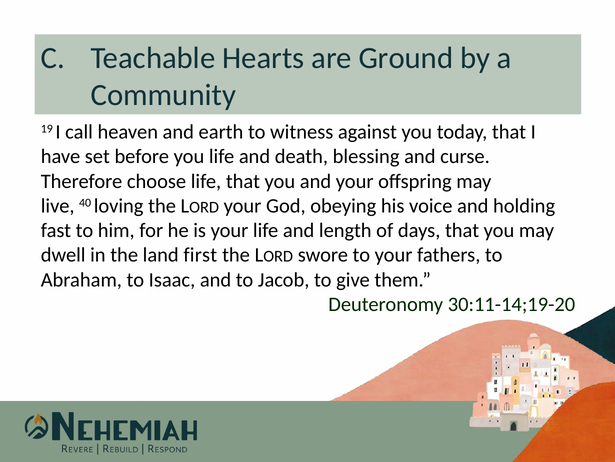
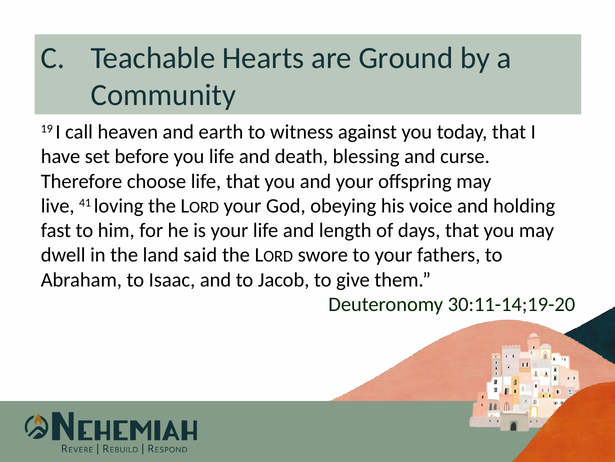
40: 40 -> 41 (85, 202)
first: first -> said (200, 255)
